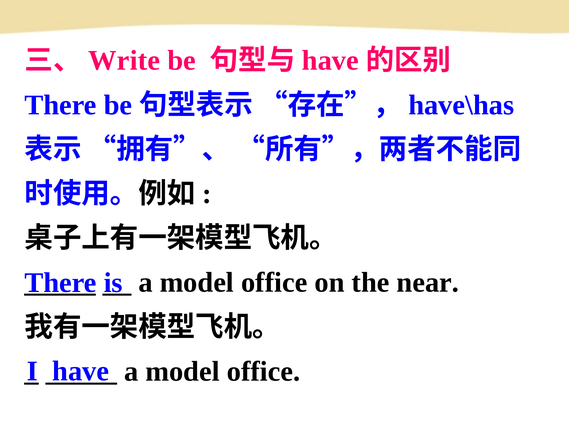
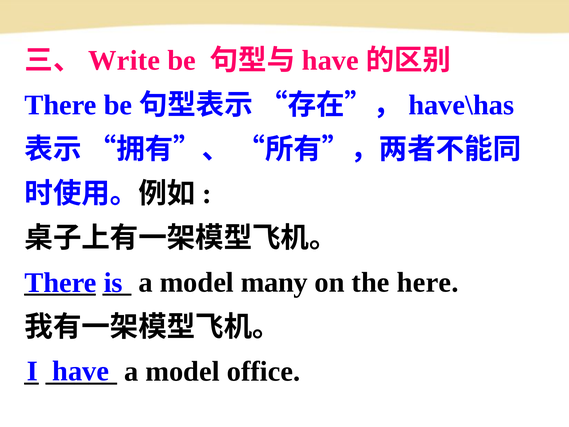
office: office -> many (274, 282)
near: near -> here (428, 282)
